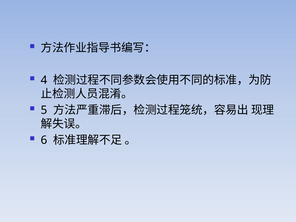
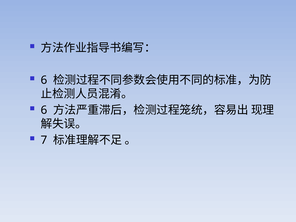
4: 4 -> 6 (44, 80)
5: 5 -> 6 (44, 110)
6: 6 -> 7 (44, 140)
